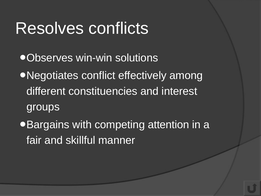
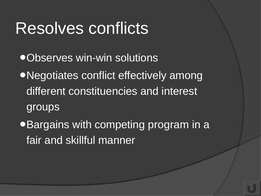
attention: attention -> program (168, 124)
